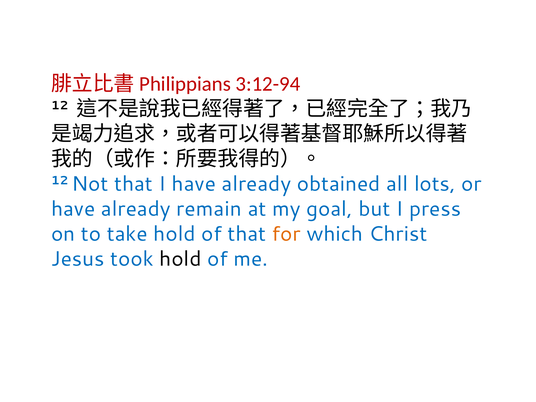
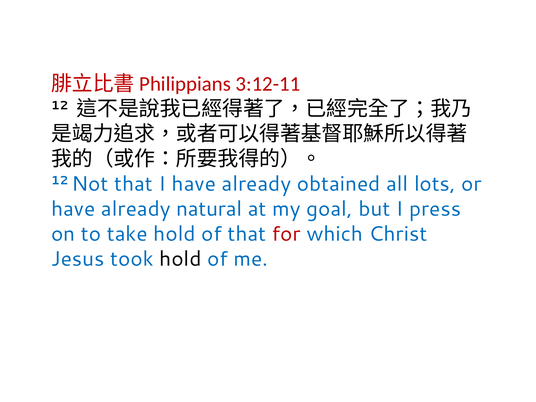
3:12-94: 3:12-94 -> 3:12-11 (268, 84)
remain: remain -> natural (209, 209)
for colour: orange -> red (286, 234)
